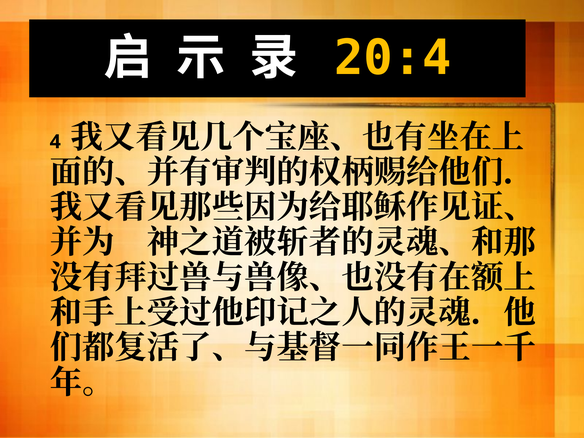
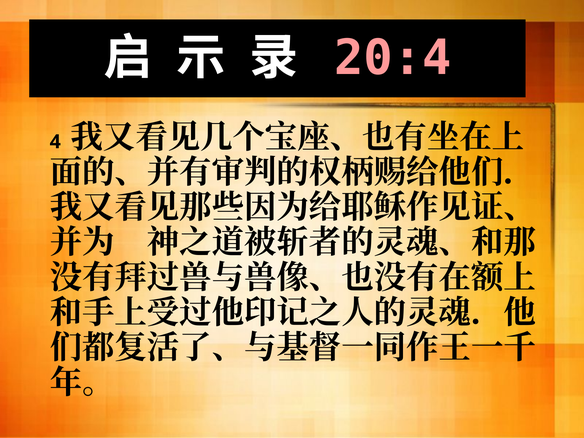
20:4 colour: yellow -> pink (393, 58)
